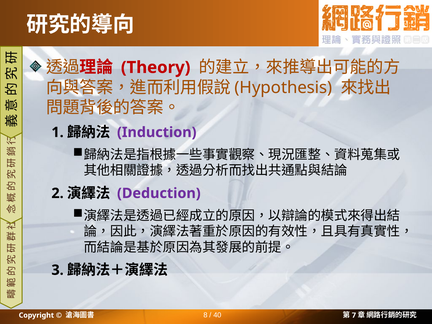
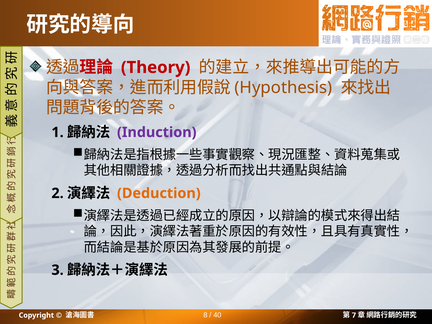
Deduction colour: purple -> orange (159, 193)
